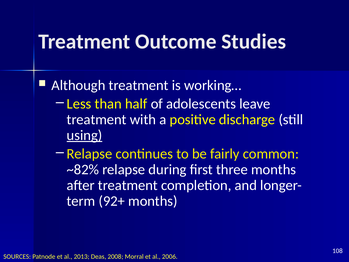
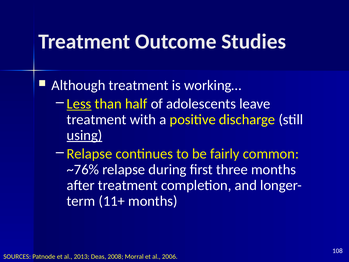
Less underline: none -> present (79, 104)
~82%: ~82% -> ~76% (83, 169)
92+: 92+ -> 11+ (112, 201)
